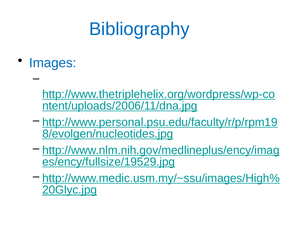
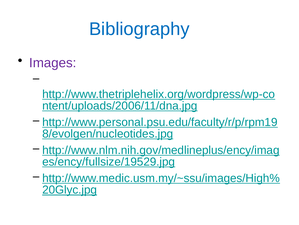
Images colour: blue -> purple (53, 63)
